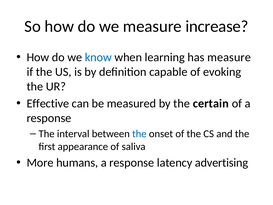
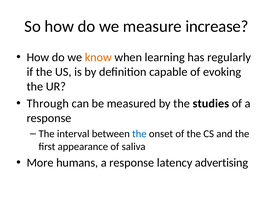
know colour: blue -> orange (98, 57)
has measure: measure -> regularly (229, 57)
Effective: Effective -> Through (48, 103)
certain: certain -> studies (211, 103)
